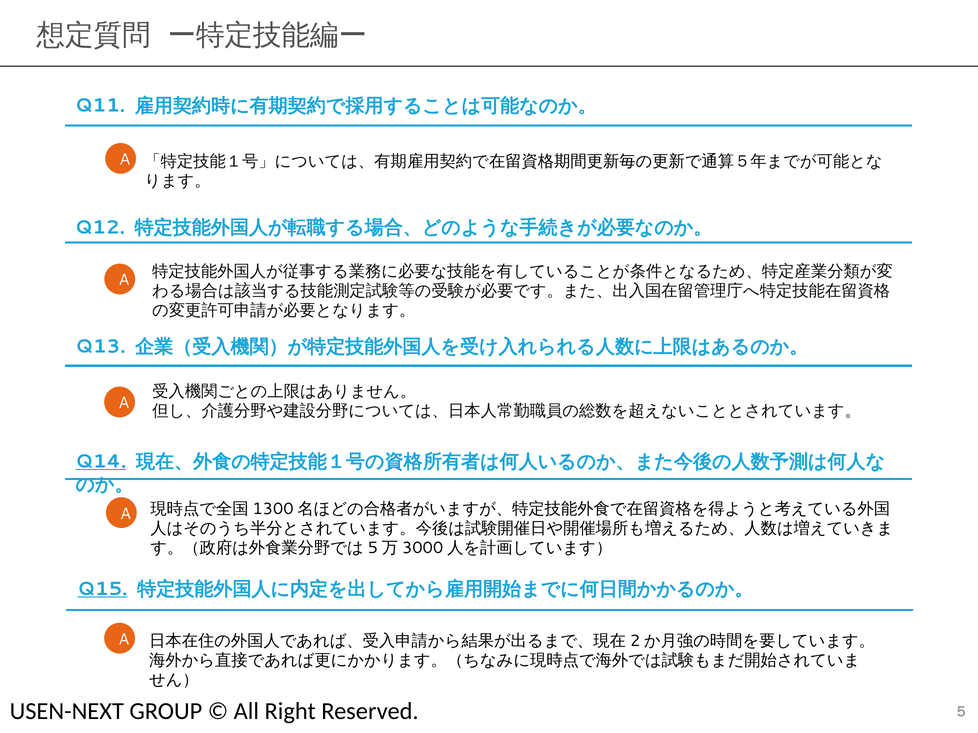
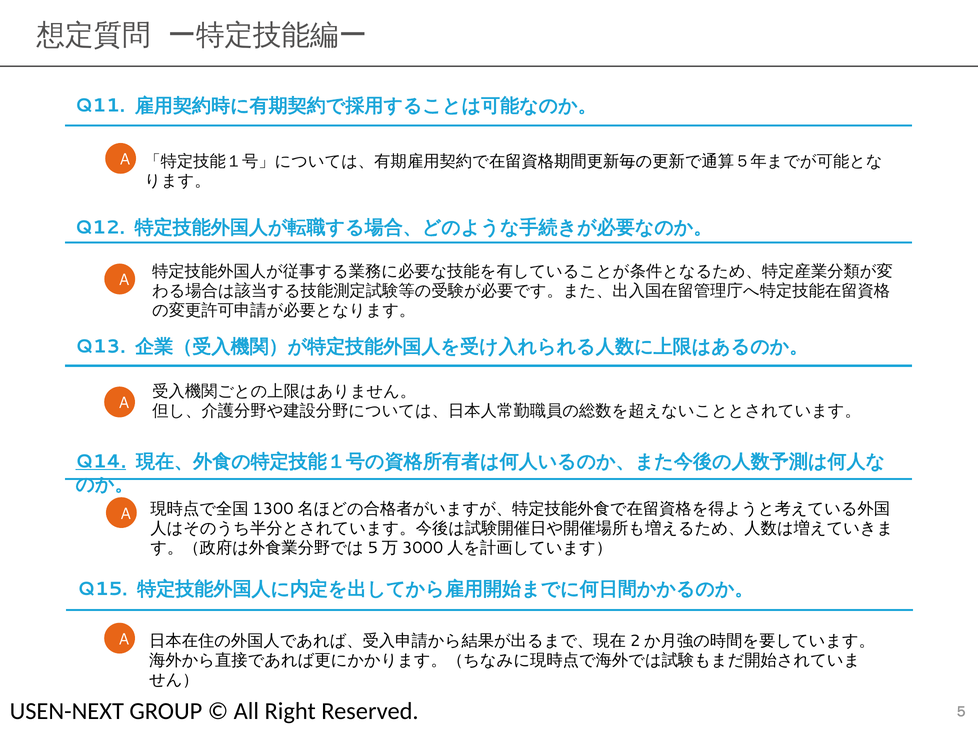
Q15 underline: present -> none (103, 589)
